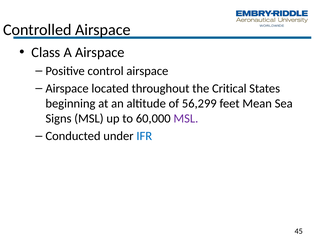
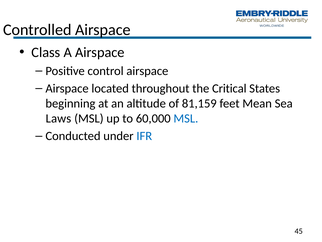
56,299: 56,299 -> 81,159 (199, 103)
Signs: Signs -> Laws (58, 118)
MSL colour: purple -> blue (186, 118)
